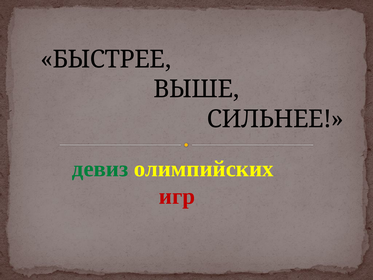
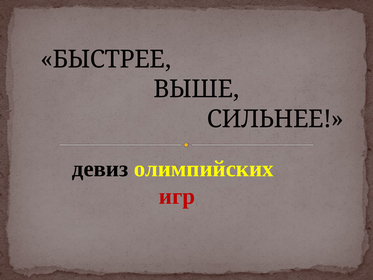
девиз colour: green -> black (100, 169)
